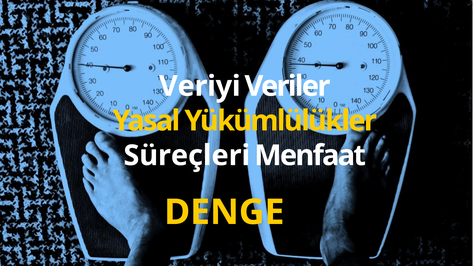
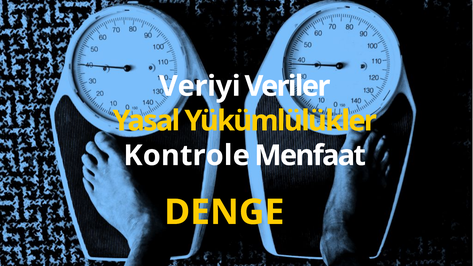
Süreçleri: Süreçleri -> Kontrole (187, 156)
